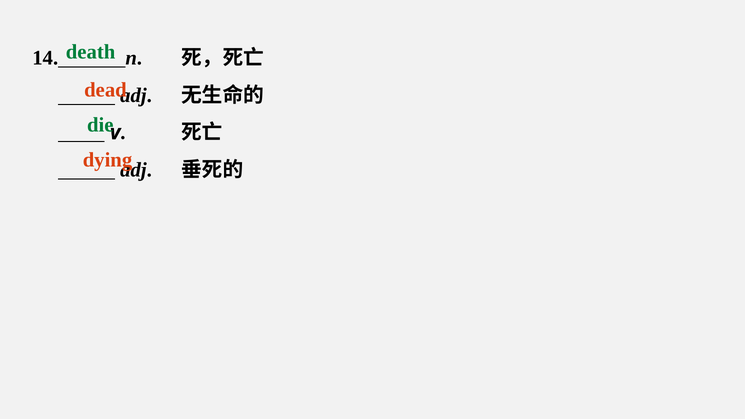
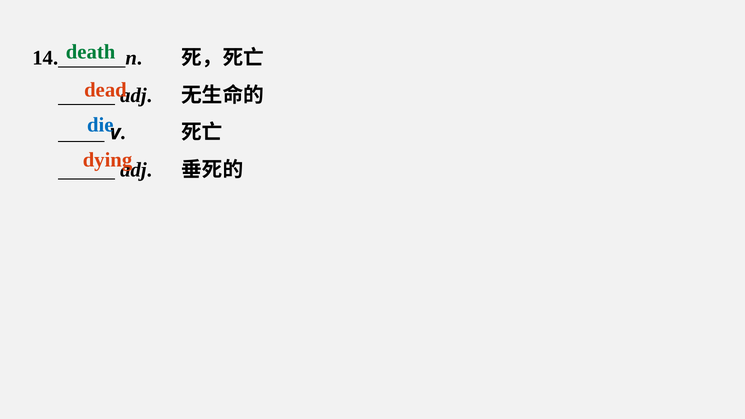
die colour: green -> blue (100, 125)
